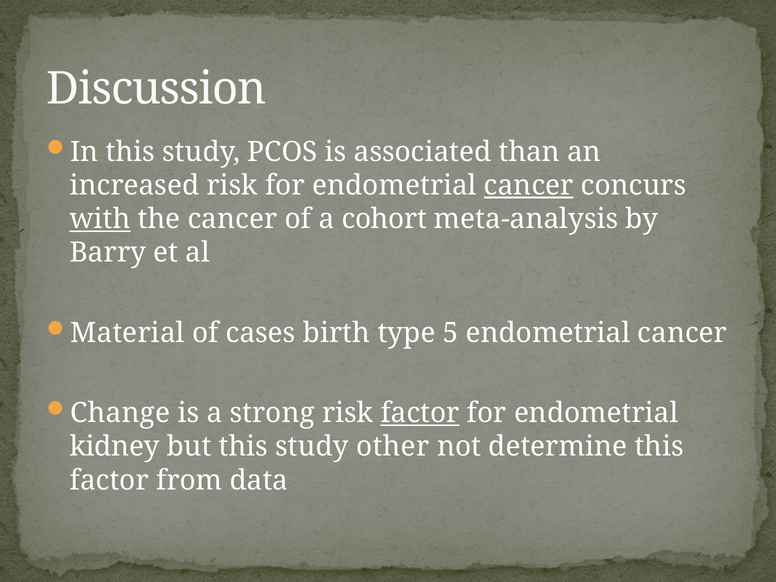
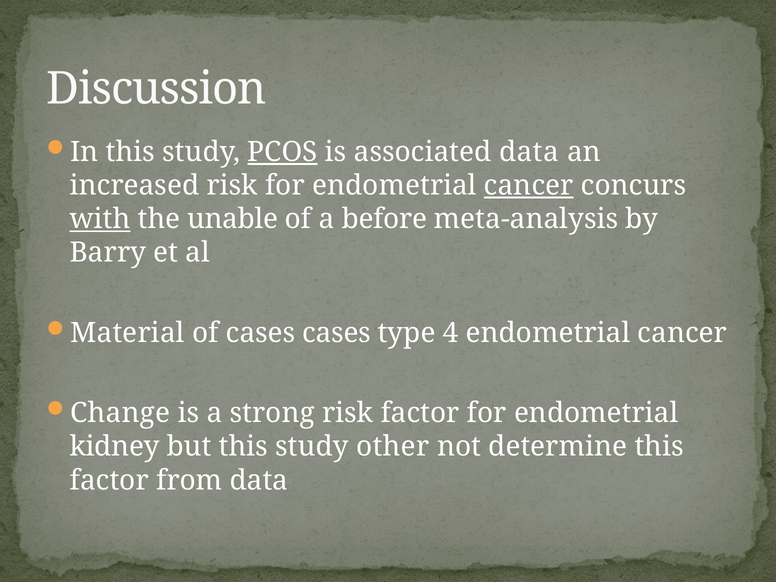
PCOS underline: none -> present (282, 152)
associated than: than -> data (529, 152)
the cancer: cancer -> unable (233, 219)
cohort: cohort -> before (384, 219)
cases birth: birth -> cases (337, 333)
5: 5 -> 4 (451, 333)
factor underline: present -> none (420, 413)
